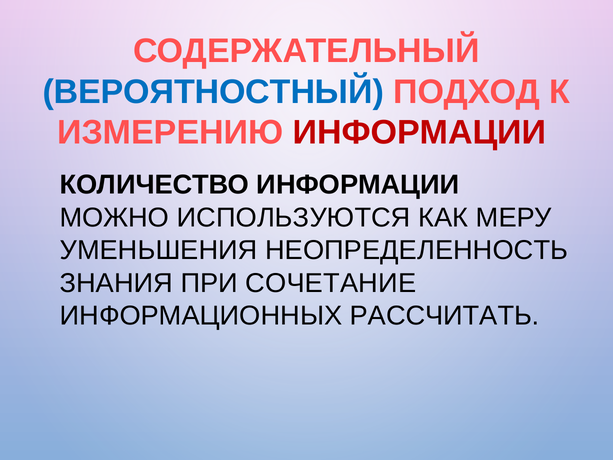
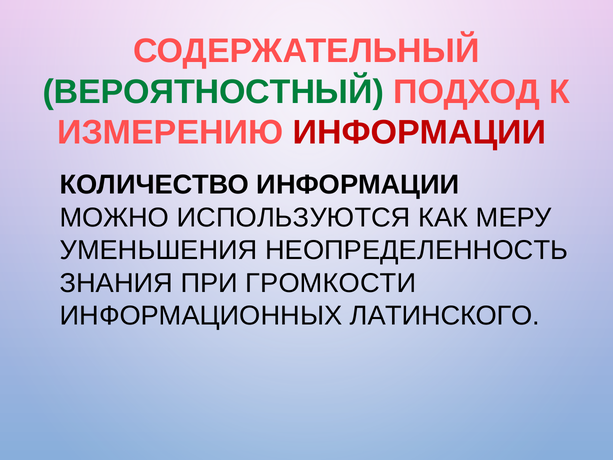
ВЕРОЯТНОСТНЫЙ colour: blue -> green (213, 92)
СОЧЕТАНИЕ: СОЧЕТАНИЕ -> ГРОМКОСТИ (331, 283)
РАССЧИТАТЬ: РАССЧИТАТЬ -> ЛАТИНСКОГО (445, 316)
